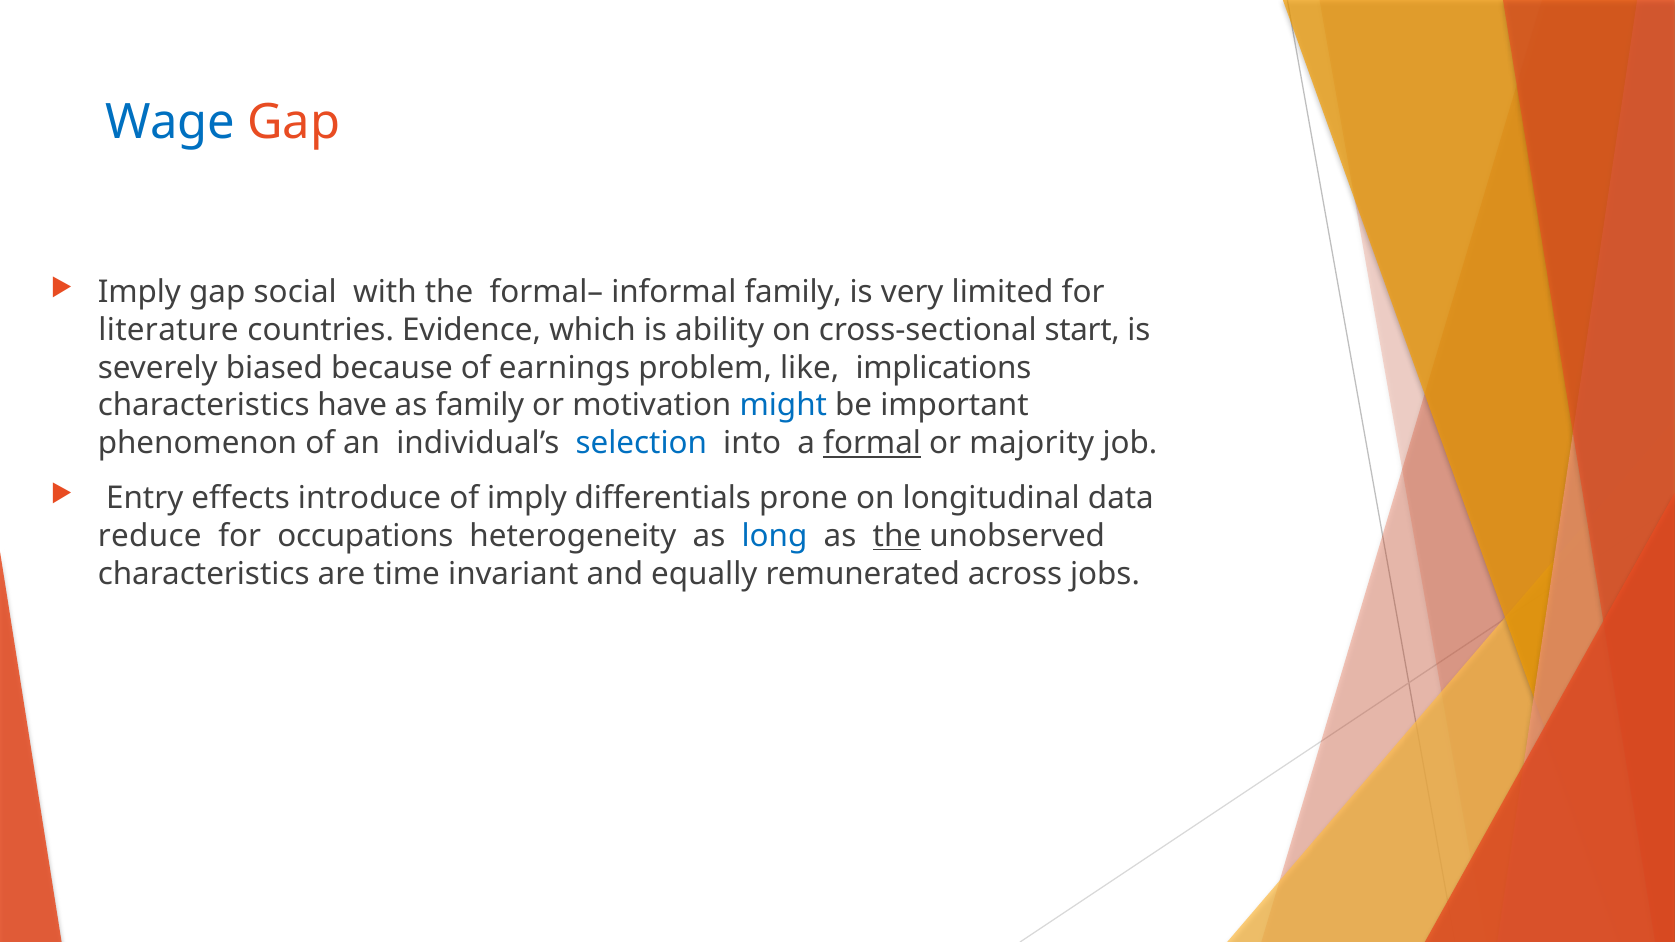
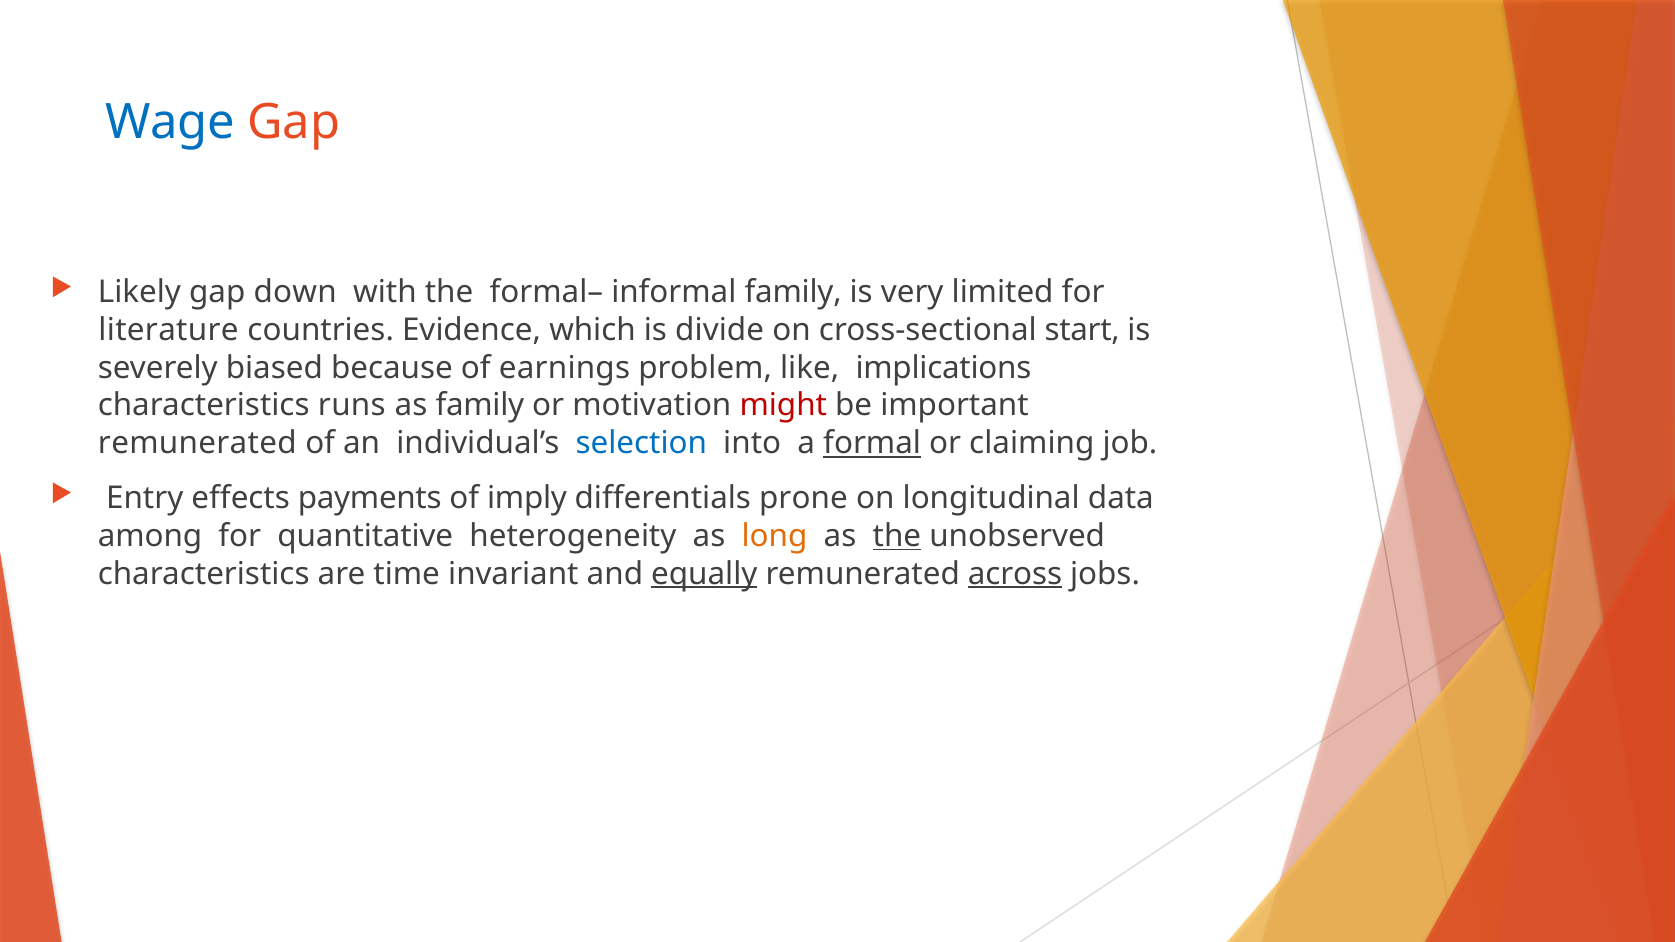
Imply: Imply -> Likely (139, 293)
social: social -> down (295, 293)
ability: ability -> divide (720, 330)
have: have -> runs (352, 406)
might colour: blue -> red (783, 406)
phenomenon: phenomenon -> remunerated (197, 443)
majority: majority -> claiming (1032, 443)
introduce: introduce -> payments (370, 498)
reduce: reduce -> among (150, 536)
occupations: occupations -> quantitative (365, 536)
long colour: blue -> orange (775, 536)
equally underline: none -> present (704, 574)
across underline: none -> present (1015, 574)
